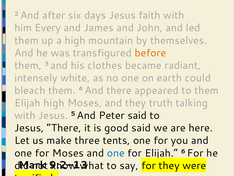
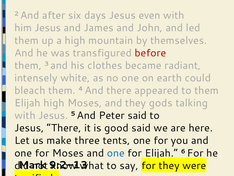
faith: faith -> even (149, 15)
him Every: Every -> Jesus (48, 28)
before colour: orange -> red (150, 53)
truth: truth -> gods (161, 103)
